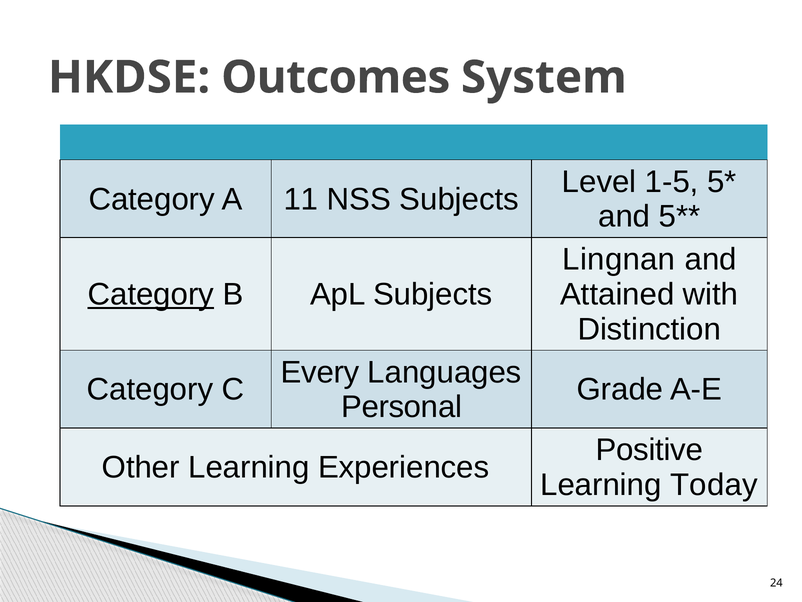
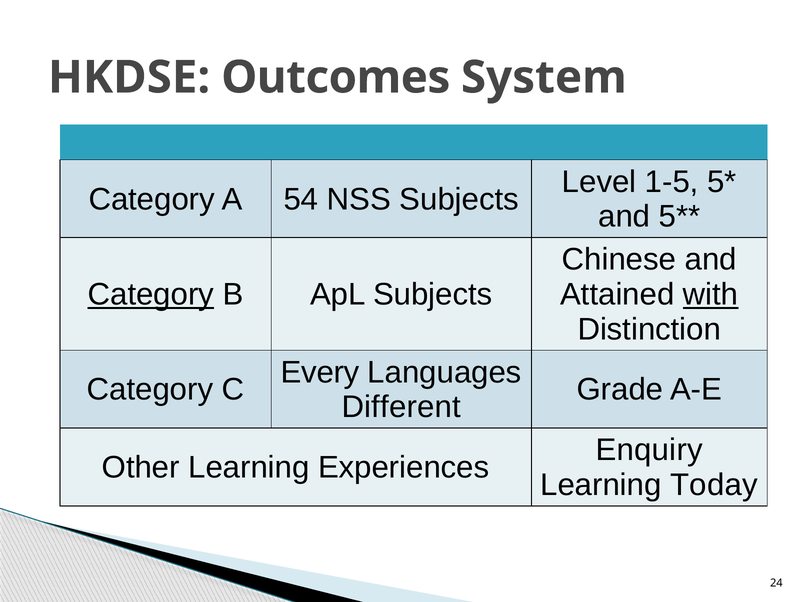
11: 11 -> 54 (301, 199)
Lingnan: Lingnan -> Chinese (619, 259)
with underline: none -> present (711, 294)
Personal: Personal -> Different (401, 407)
Positive: Positive -> Enquiry (649, 450)
